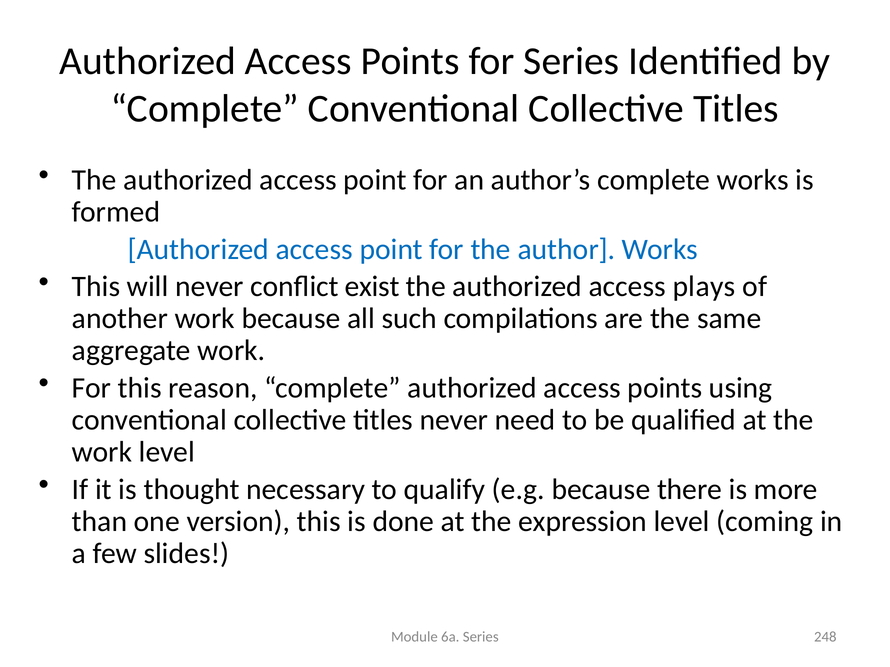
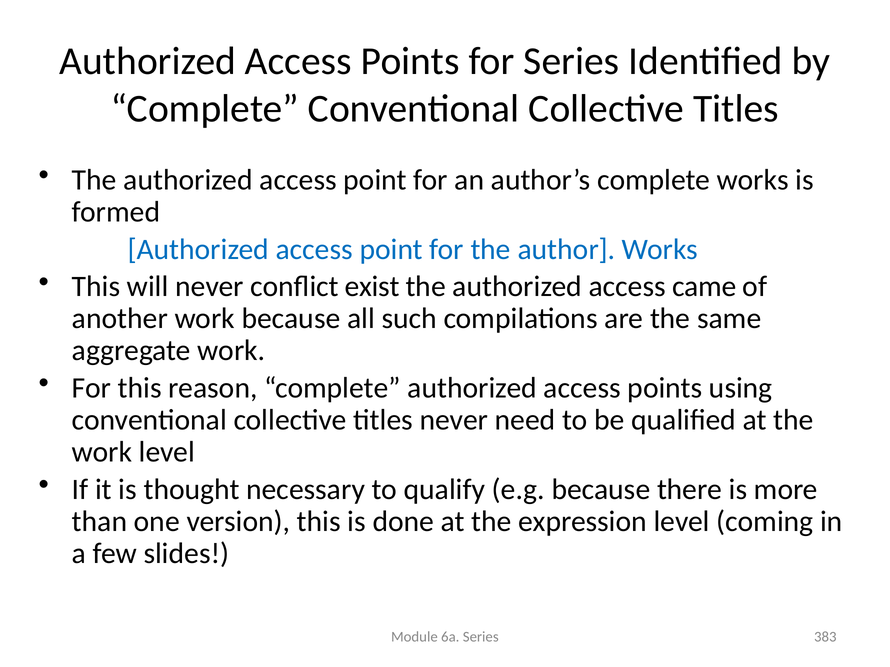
plays: plays -> came (704, 287)
248: 248 -> 383 (825, 637)
